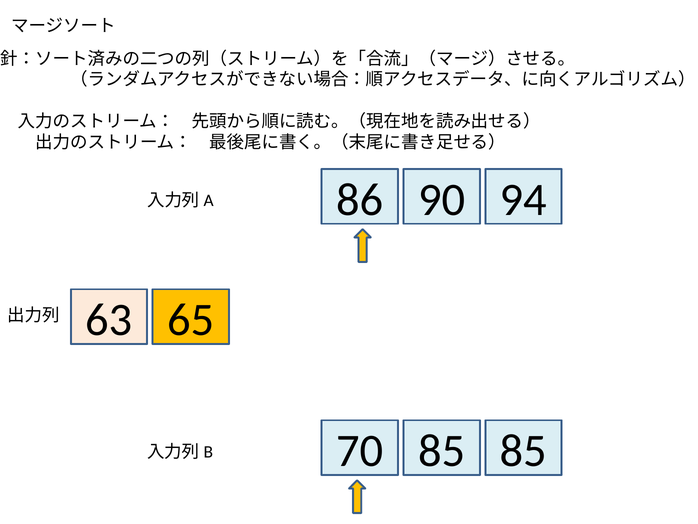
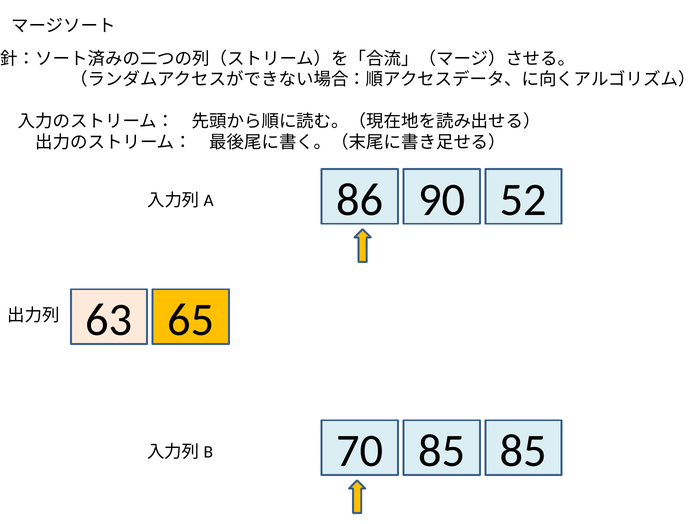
94: 94 -> 52 (523, 200)
